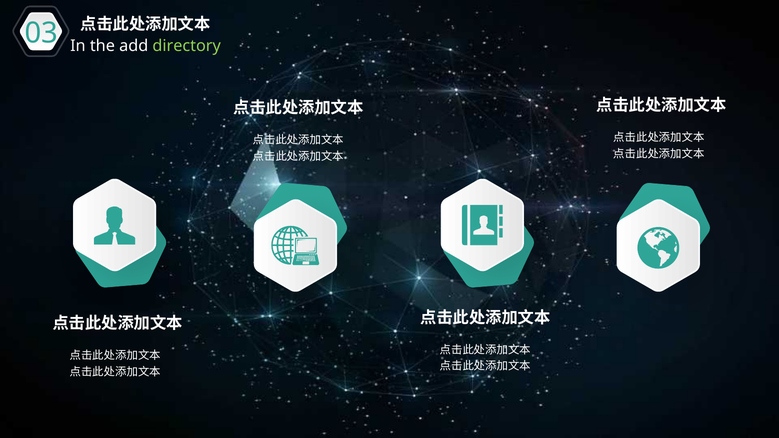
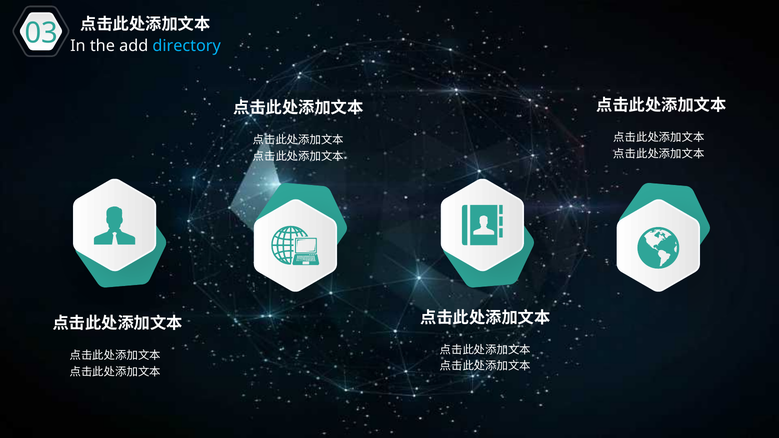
directory colour: light green -> light blue (187, 46)
